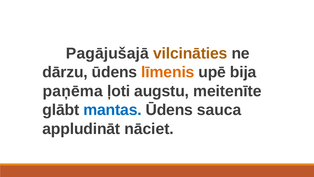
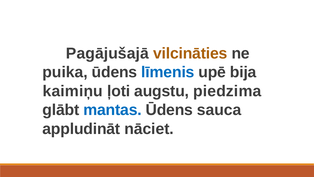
dārzu: dārzu -> puika (65, 72)
līmenis colour: orange -> blue (168, 72)
paņēma: paņēma -> kaimiņu (73, 91)
meitenīte: meitenīte -> piedzima (227, 91)
